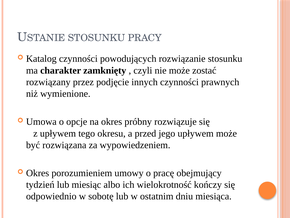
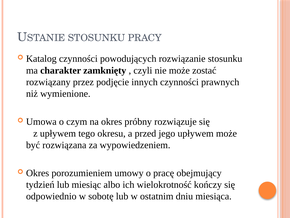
opcje: opcje -> czym (77, 121)
